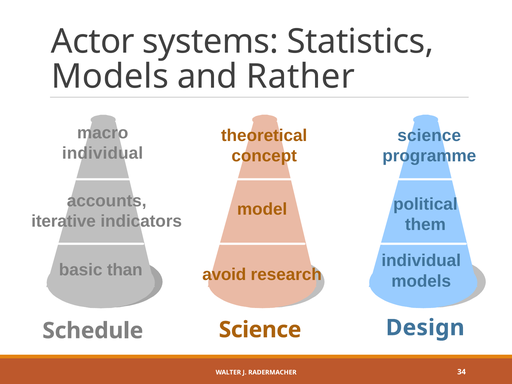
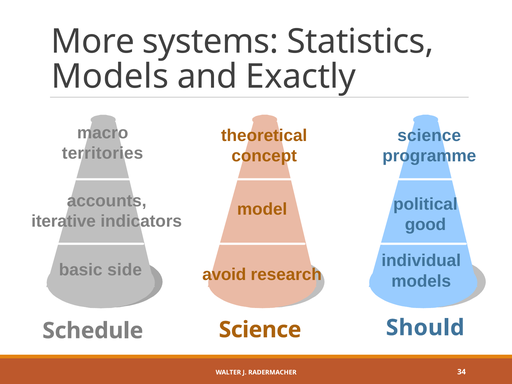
Actor: Actor -> More (93, 42)
Rather: Rather -> Exactly (301, 76)
individual: individual -> territories (103, 153)
them: them -> good (425, 225)
than: than -> side (125, 270)
Design: Design -> Should (425, 328)
